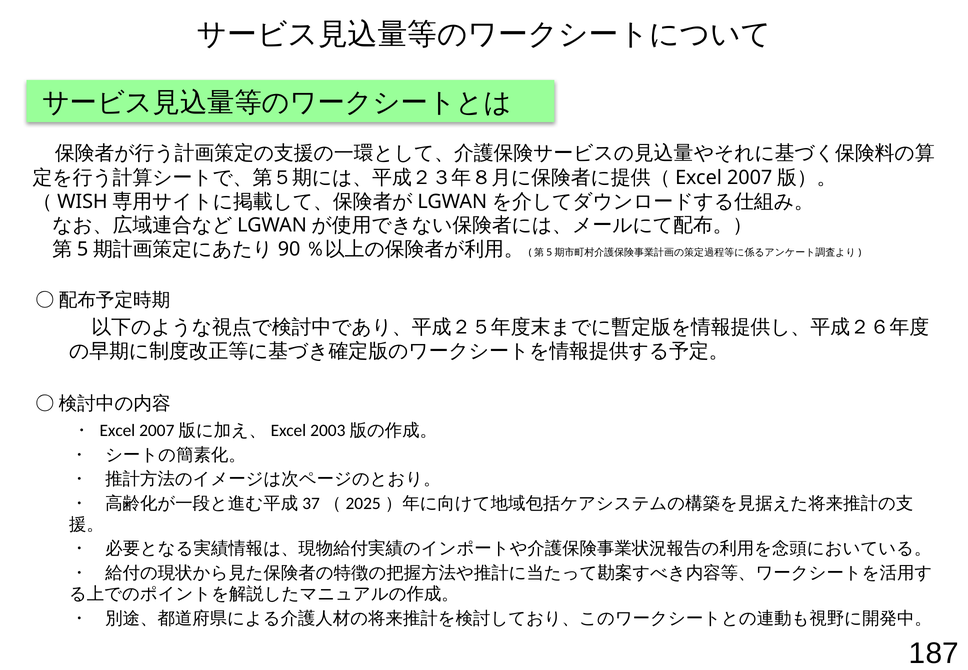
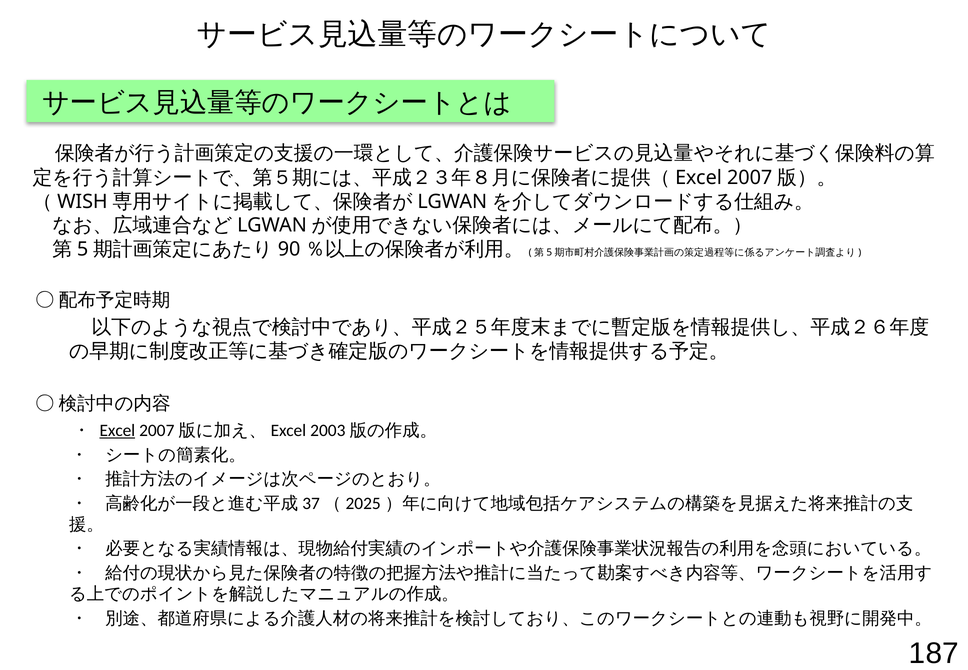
Excel underline: none -> present (117, 430)
